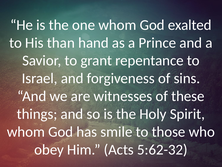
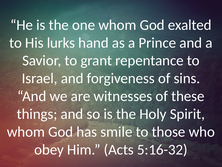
than: than -> lurks (61, 43)
5:62-32: 5:62-32 -> 5:16-32 (162, 149)
